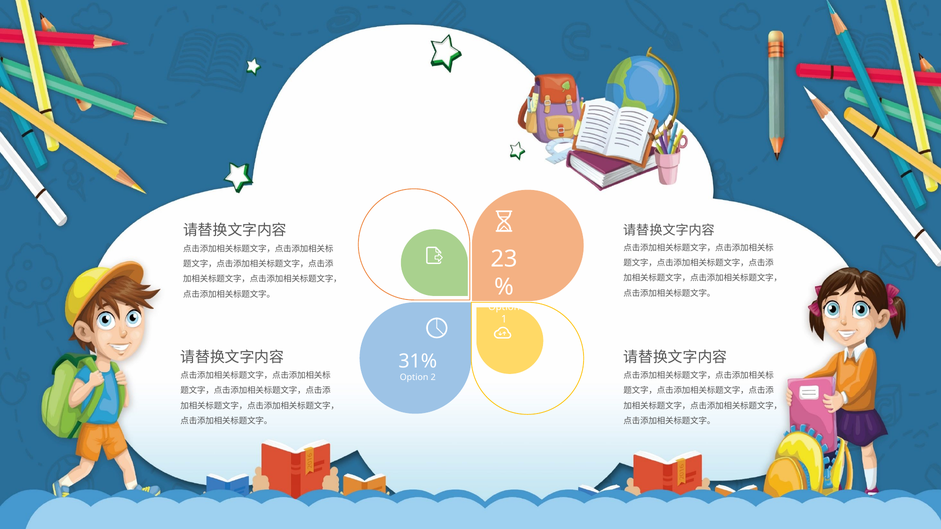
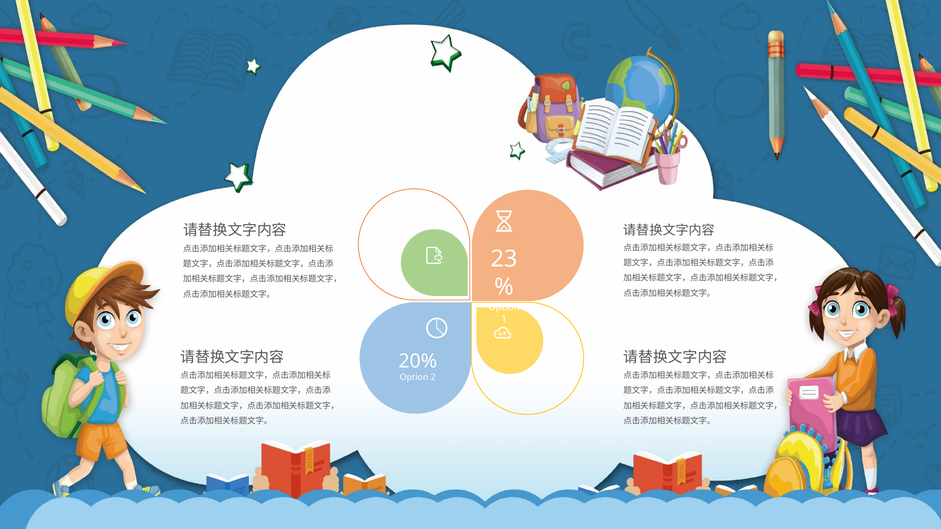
31%: 31% -> 20% (418, 361)
